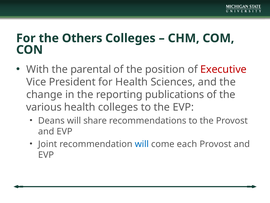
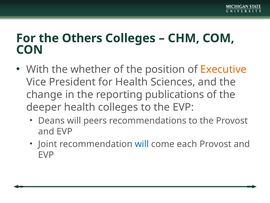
parental: parental -> whether (91, 69)
Executive colour: red -> orange (224, 69)
various: various -> deeper (44, 107)
share: share -> peers (95, 120)
